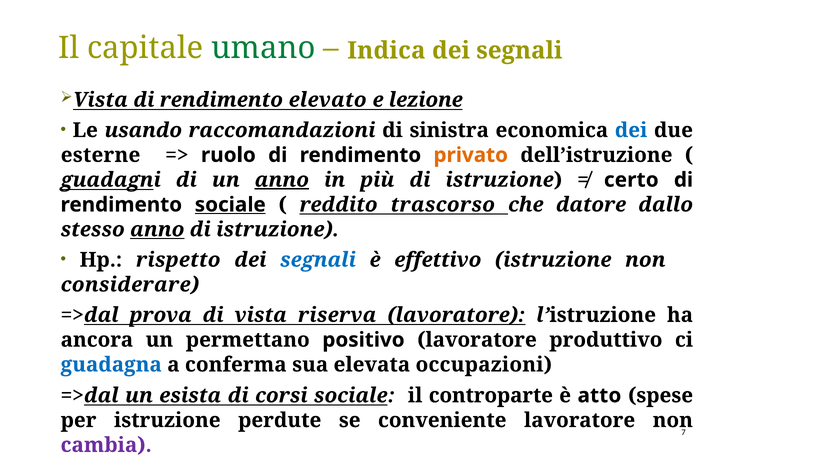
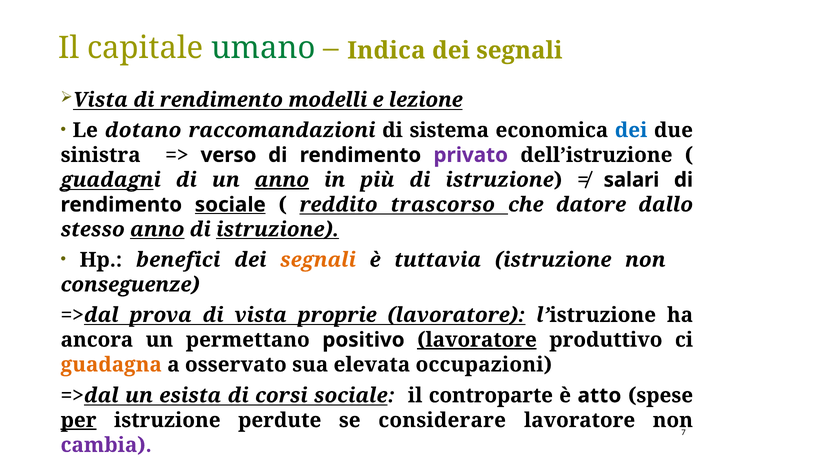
elevato: elevato -> modelli (328, 100)
usando: usando -> dotano (143, 130)
sinistra: sinistra -> sistema (449, 130)
esterne: esterne -> sinistra (101, 155)
ruolo: ruolo -> verso (229, 155)
privato colour: orange -> purple (471, 155)
certo: certo -> salari (631, 180)
istruzione underline: none -> present (278, 229)
rispetto: rispetto -> benefici (178, 260)
segnali colour: blue -> orange (318, 260)
effettivo: effettivo -> tuttavia (438, 260)
considerare: considerare -> conseguenze (130, 284)
riserva: riserva -> proprie (337, 315)
lavoratore underline: none -> present (477, 340)
guadagna colour: blue -> orange (111, 364)
conferma: conferma -> osservato (236, 364)
per underline: none -> present (79, 420)
conveniente: conveniente -> considerare (442, 420)
